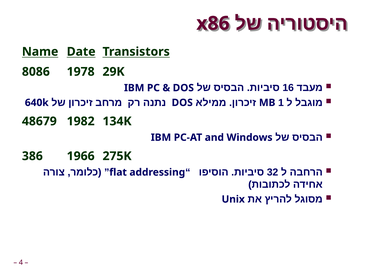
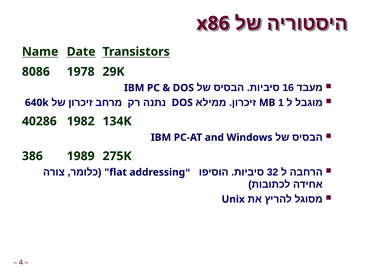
48679: 48679 -> 40286 (39, 121)
1966: 1966 -> 1989 (81, 156)
